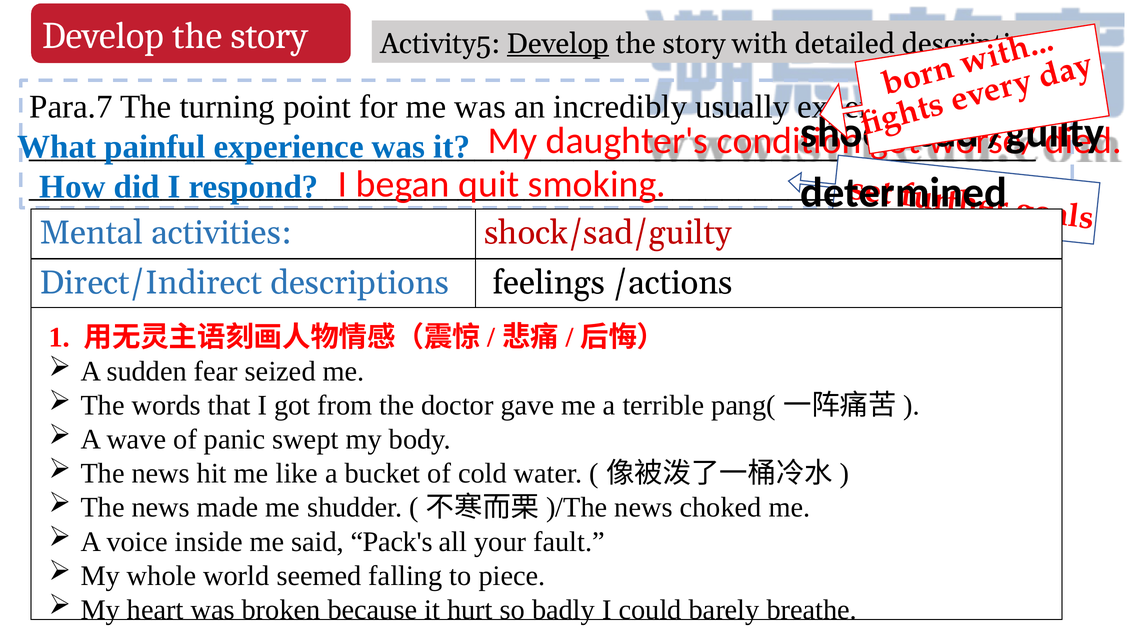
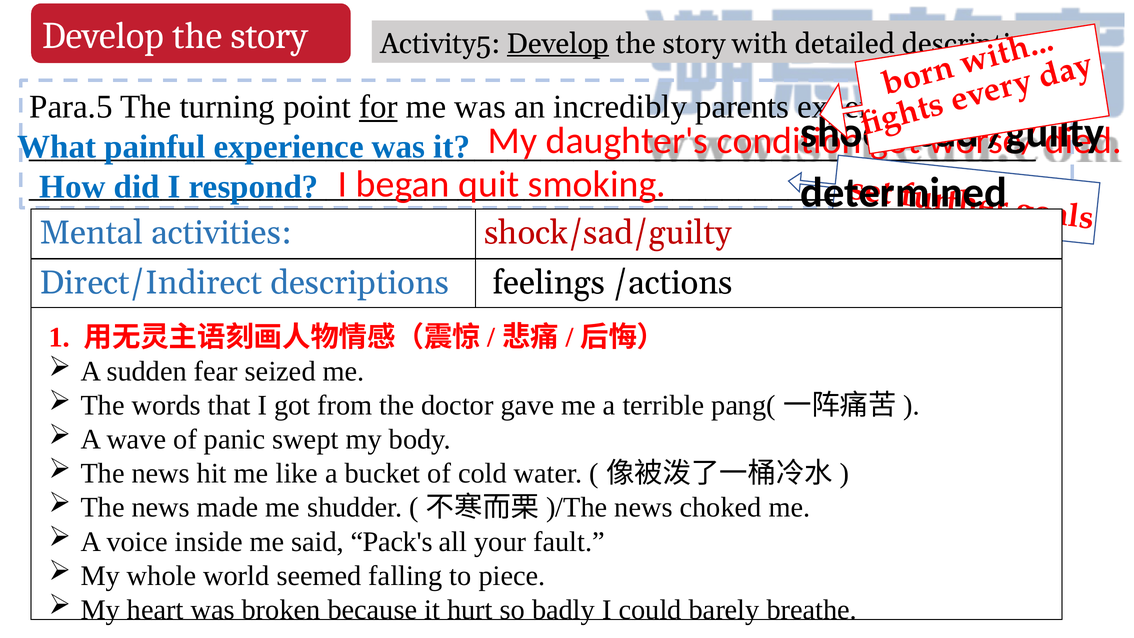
Para.7: Para.7 -> Para.5 (71, 107)
for underline: none -> present (378, 107)
usually: usually -> parents (742, 107)
